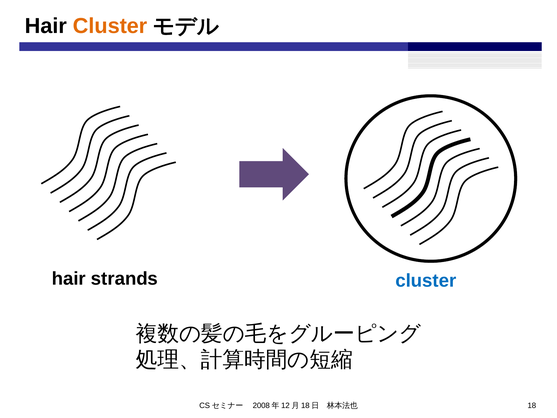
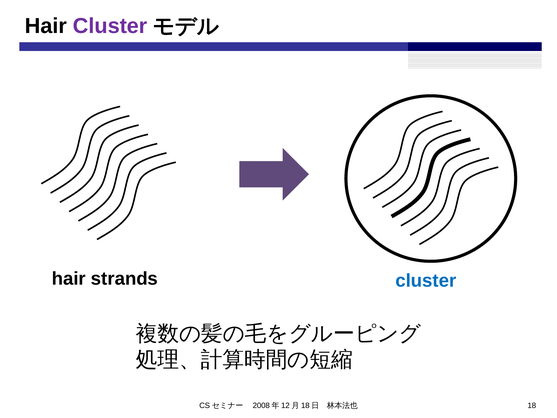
Cluster colour: orange -> purple (110, 26)
